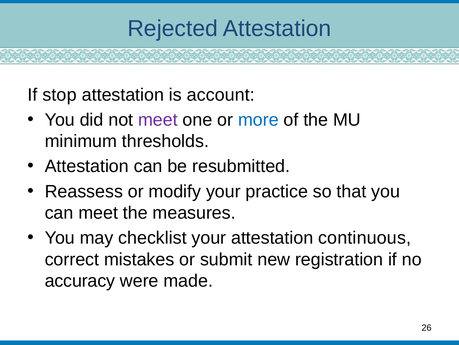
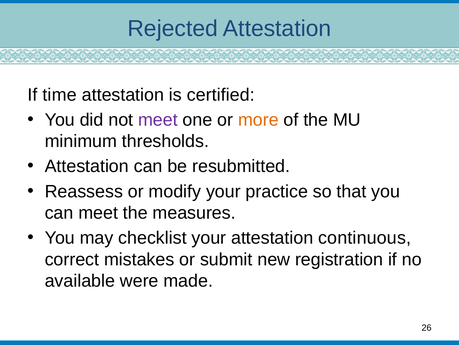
stop: stop -> time (60, 95)
account: account -> certified (221, 95)
more colour: blue -> orange (258, 120)
accuracy: accuracy -> available (80, 280)
